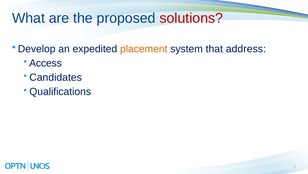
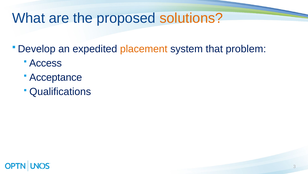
solutions colour: red -> orange (191, 18)
address: address -> problem (246, 49)
Candidates: Candidates -> Acceptance (56, 77)
